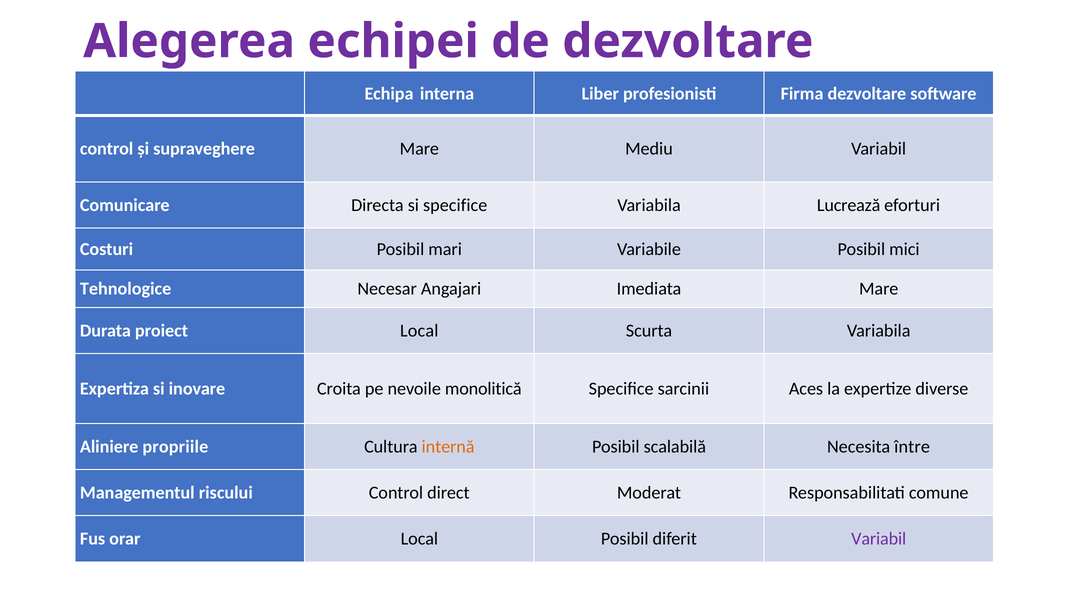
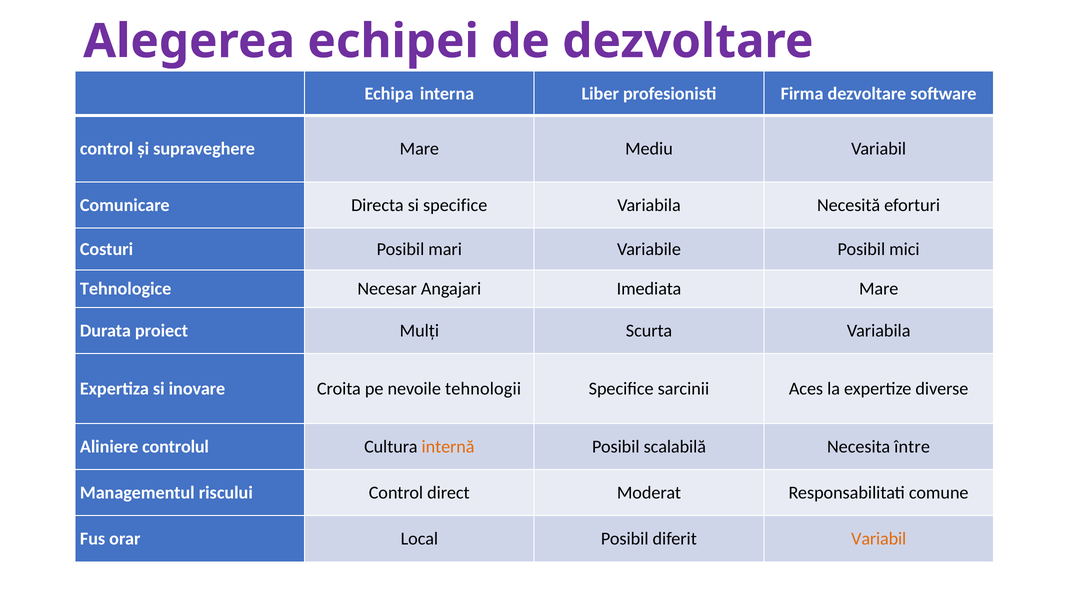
Lucrează: Lucrează -> Necesită (849, 205)
proiect Local: Local -> Mulți (419, 330)
monolitică: monolitică -> tehnologii (483, 388)
propriile: propriile -> controlul (176, 446)
Variabil colour: purple -> orange (879, 539)
